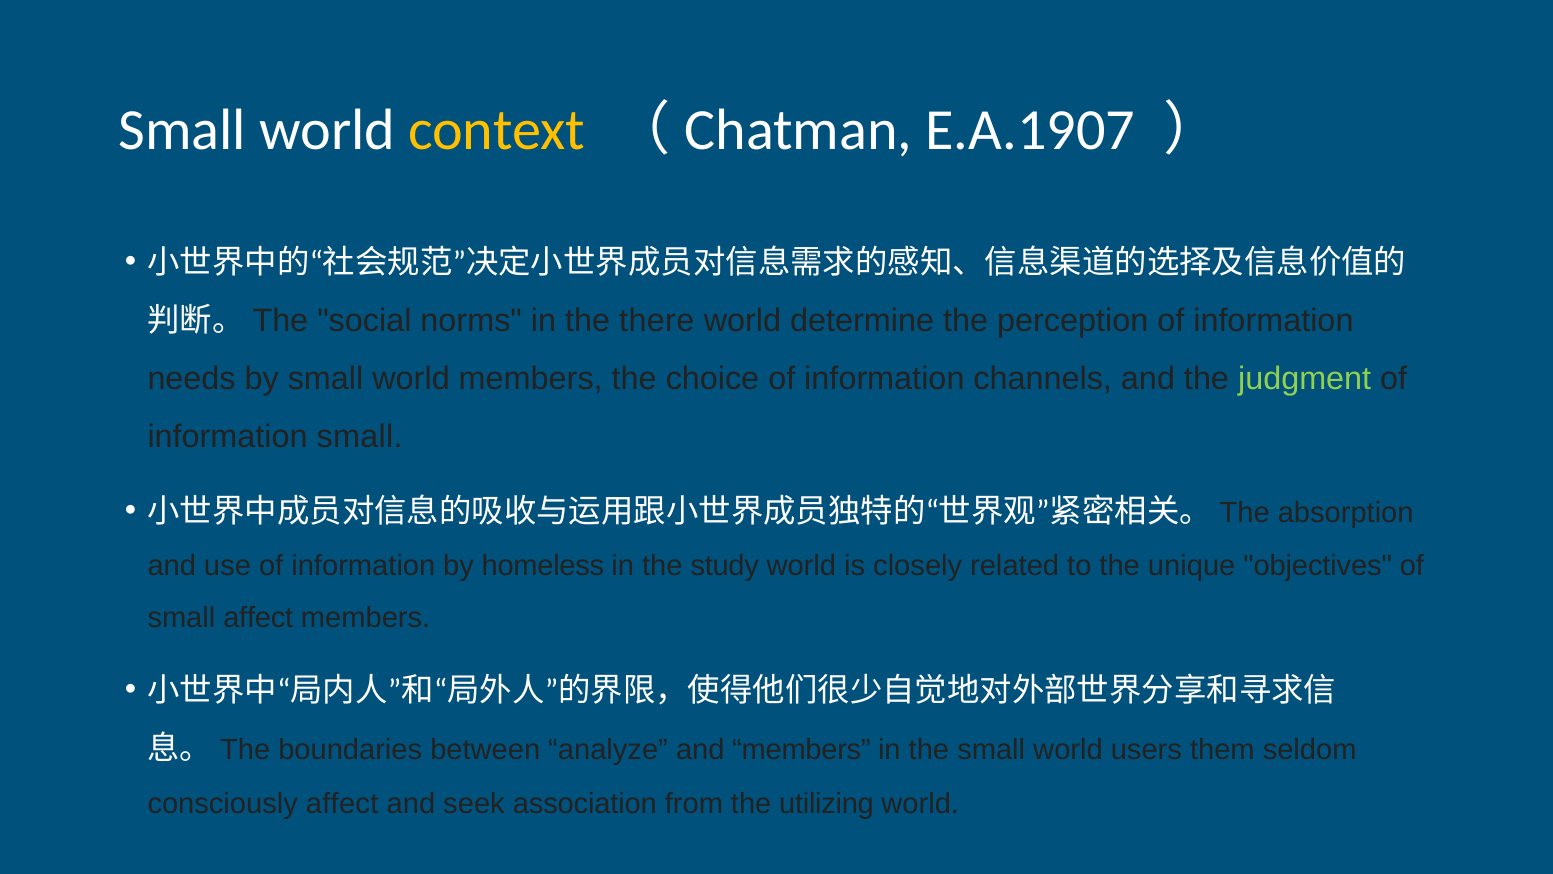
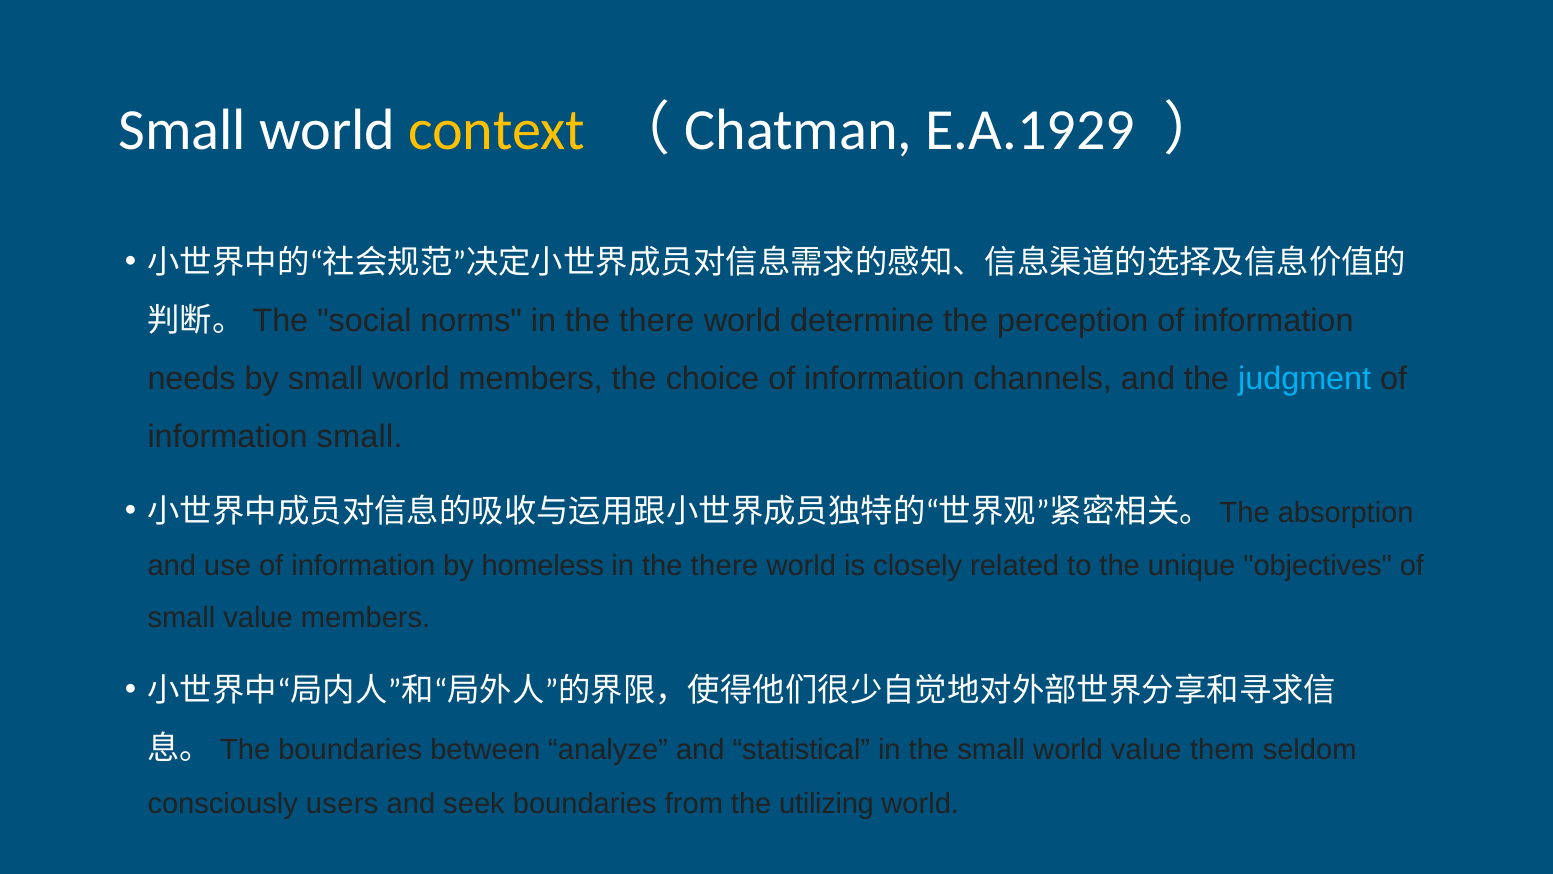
E.A.1907: E.A.1907 -> E.A.1929 (1030, 131)
judgment colour: light green -> light blue (1305, 379)
study: study -> there (724, 566)
small affect: affect -> value (258, 618)
and members: members -> statistical (801, 750)
world users: users -> value (1146, 750)
consciously affect: affect -> users (342, 803)
seek association: association -> boundaries (585, 803)
